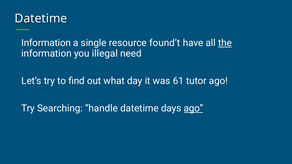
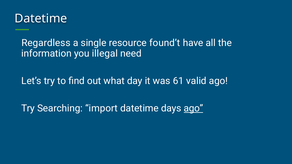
Information: Information -> Regardless (46, 43)
the underline: present -> none (225, 43)
tutor: tutor -> valid (196, 81)
handle: handle -> import (101, 108)
